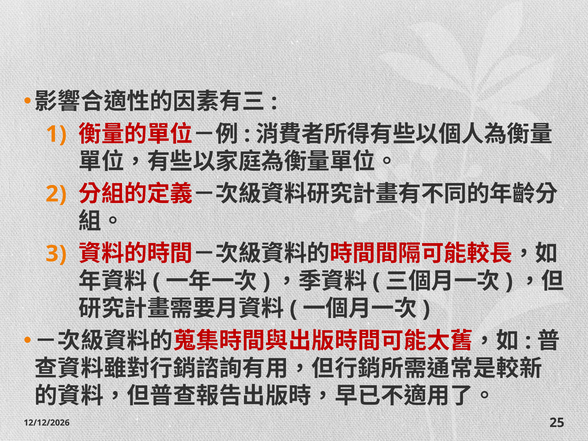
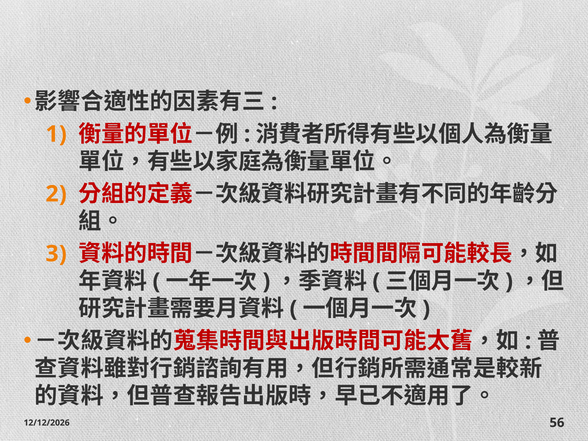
25: 25 -> 56 (557, 423)
